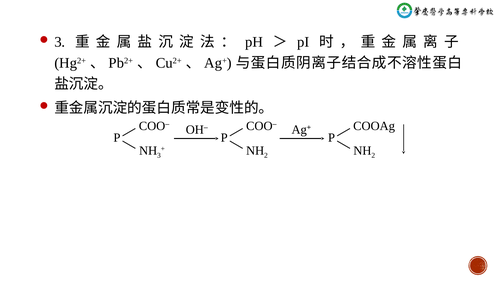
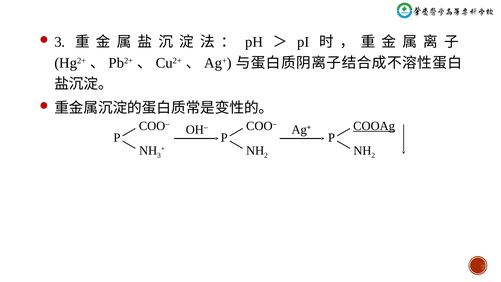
COOAg underline: none -> present (374, 126)
